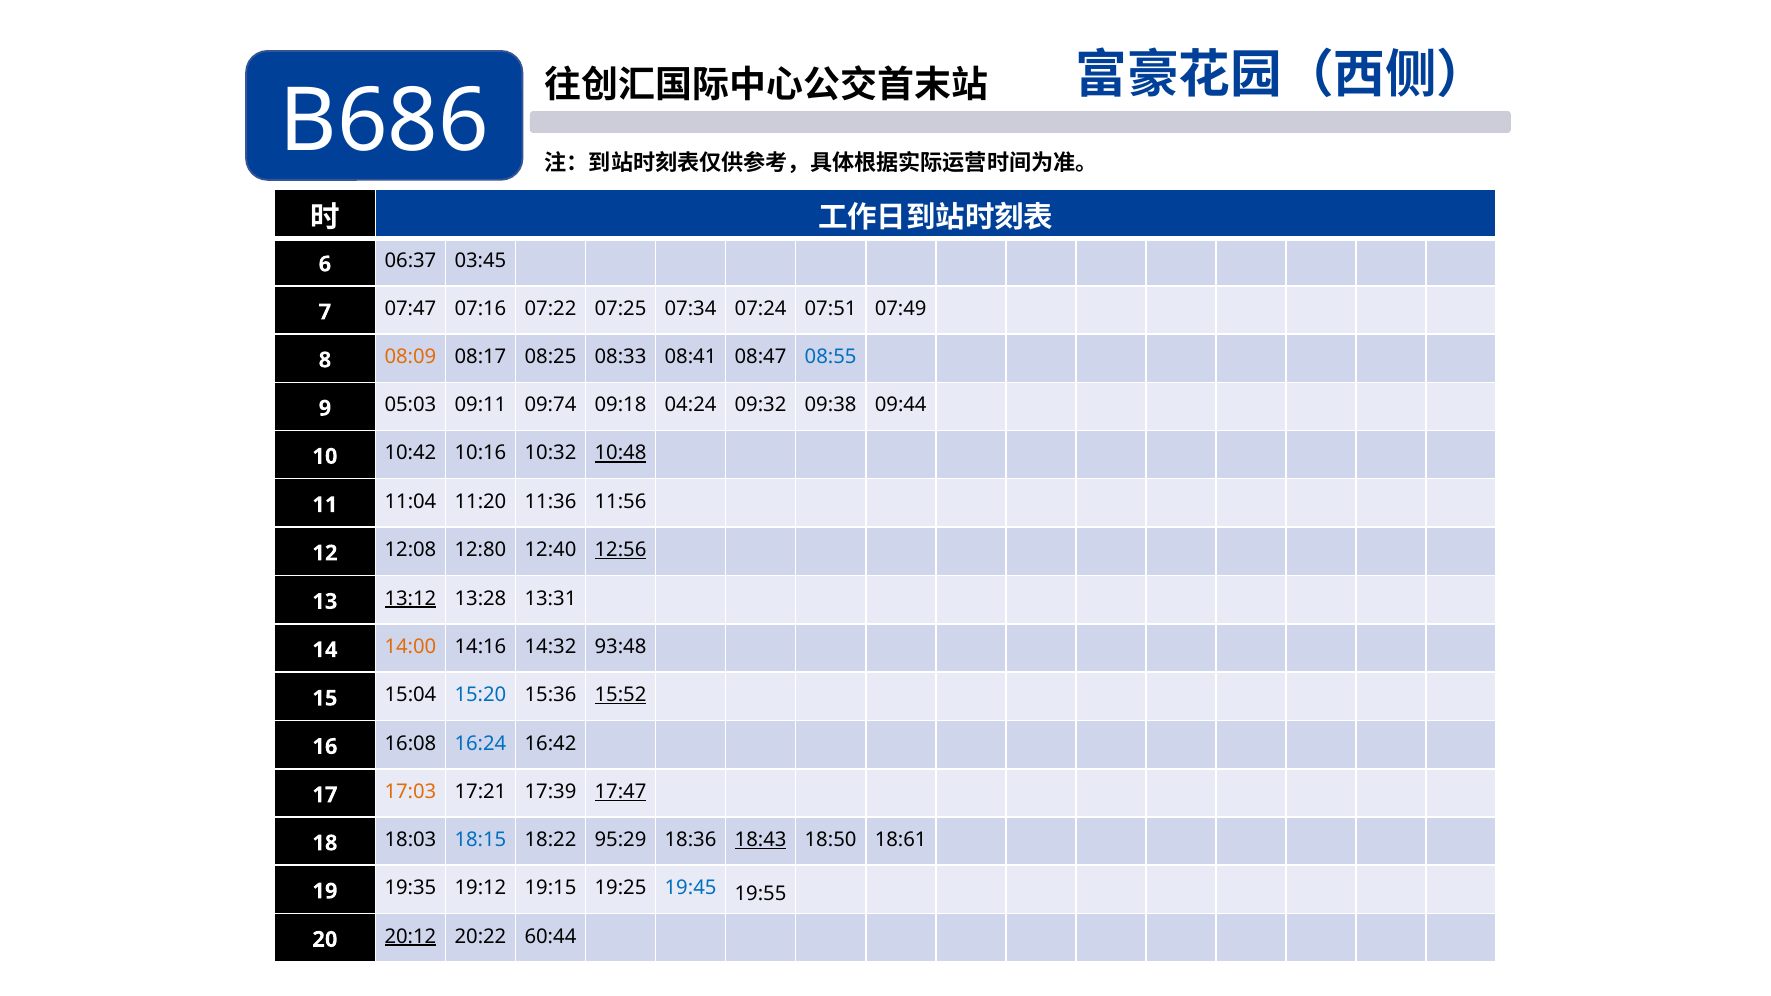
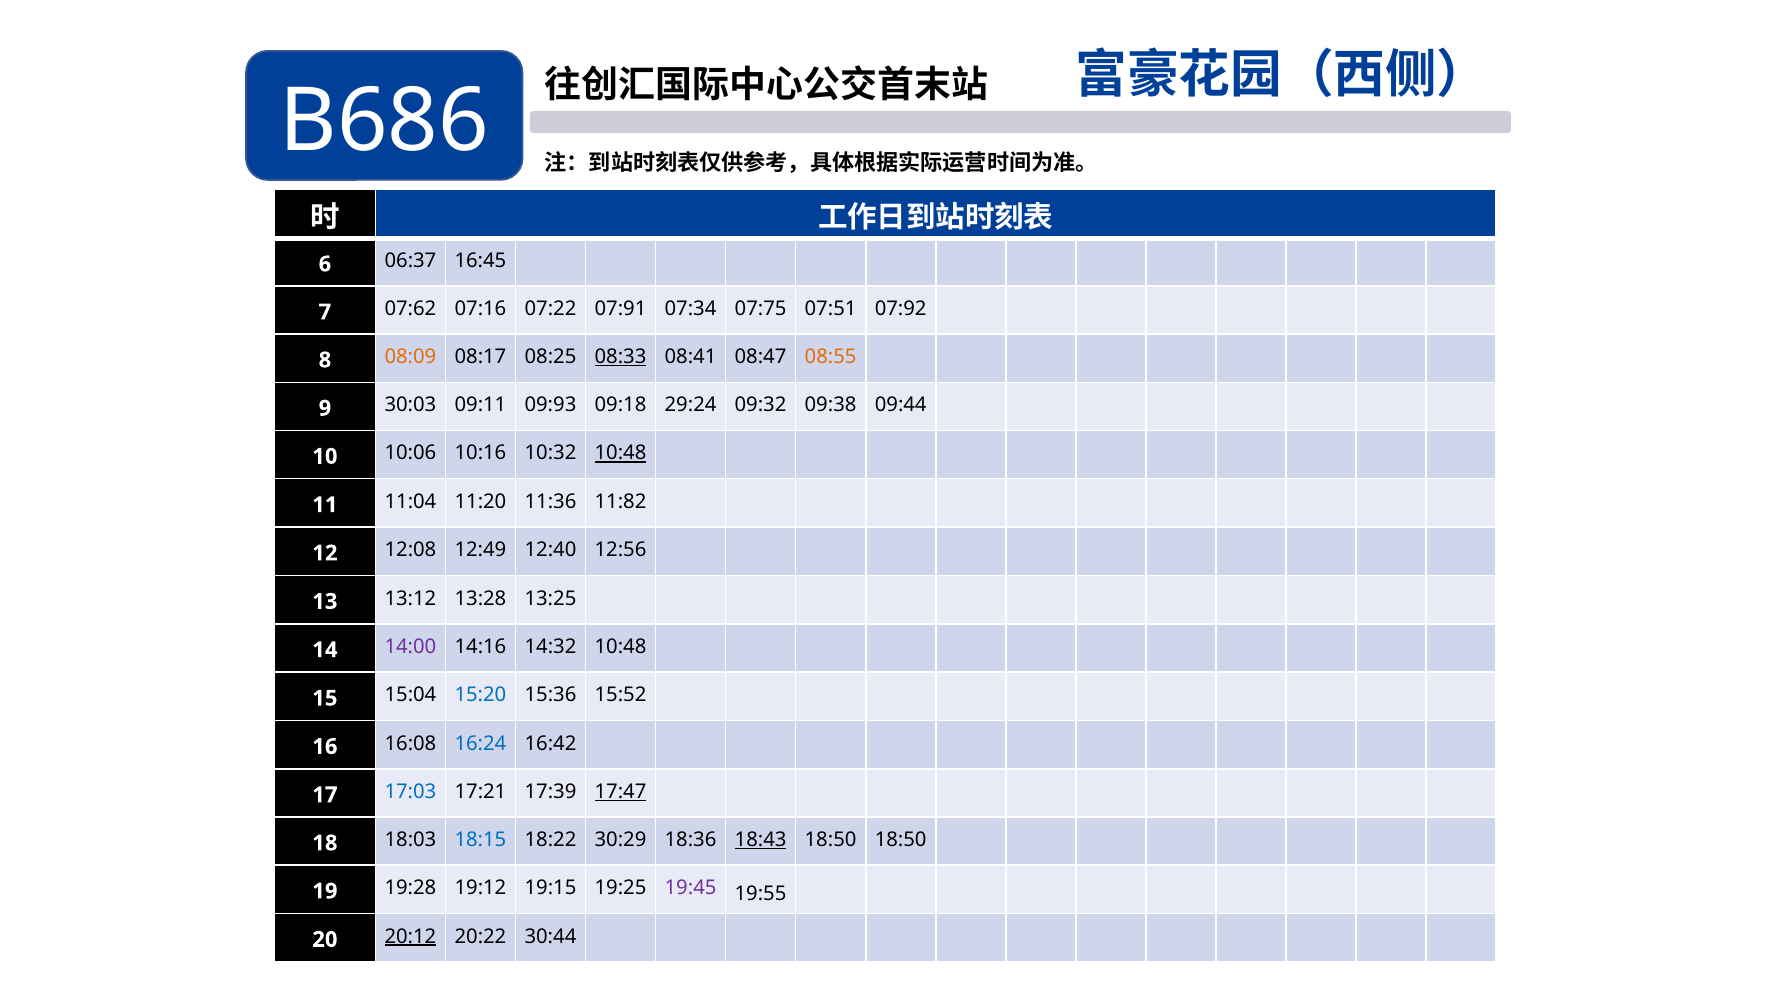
03:45: 03:45 -> 16:45 (480, 261)
07:47: 07:47 -> 07:62 (410, 309)
07:25: 07:25 -> 07:91 (621, 309)
07:24: 07:24 -> 07:75 (761, 309)
07:49: 07:49 -> 07:92 (901, 309)
08:33 underline: none -> present (621, 357)
08:55 colour: blue -> orange (831, 357)
05:03: 05:03 -> 30:03 (410, 405)
09:74: 09:74 -> 09:93 (550, 405)
04:24: 04:24 -> 29:24 (691, 405)
10:42: 10:42 -> 10:06 (410, 453)
11:56: 11:56 -> 11:82 (621, 502)
12:80: 12:80 -> 12:49 (480, 550)
12:56 underline: present -> none (621, 550)
13:12 underline: present -> none (410, 598)
13:31: 13:31 -> 13:25 (550, 598)
14:00 colour: orange -> purple (410, 647)
14:32 93:48: 93:48 -> 10:48 (621, 647)
15:52 underline: present -> none (621, 695)
17:03 colour: orange -> blue (410, 792)
95:29: 95:29 -> 30:29 (621, 840)
18:50 18:61: 18:61 -> 18:50 (901, 840)
19:35: 19:35 -> 19:28 (410, 888)
19:45 colour: blue -> purple (691, 888)
60:44: 60:44 -> 30:44 (550, 937)
